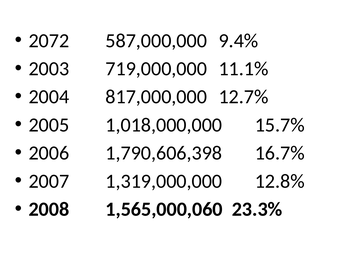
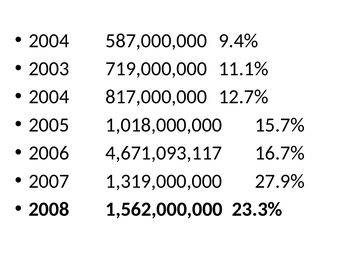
2072: 2072 -> 2004 (49, 41)
1,790,606,398: 1,790,606,398 -> 4,671,093,117 (164, 153)
12.8%: 12.8% -> 27.9% (280, 181)
1,565,000,060: 1,565,000,060 -> 1,562,000,000 (164, 210)
